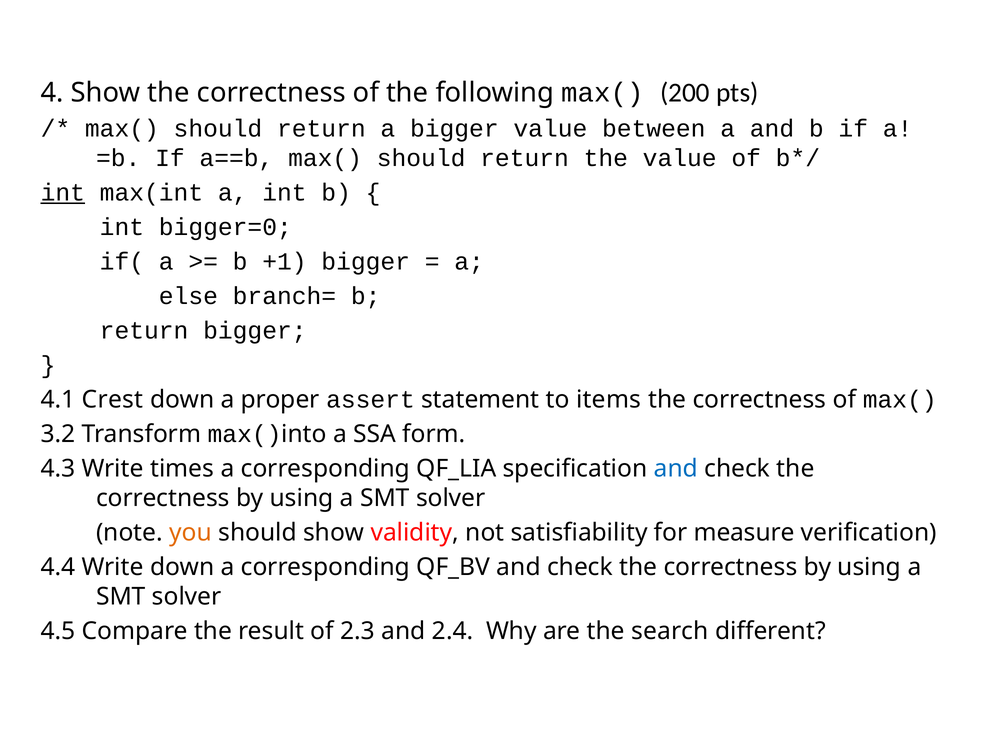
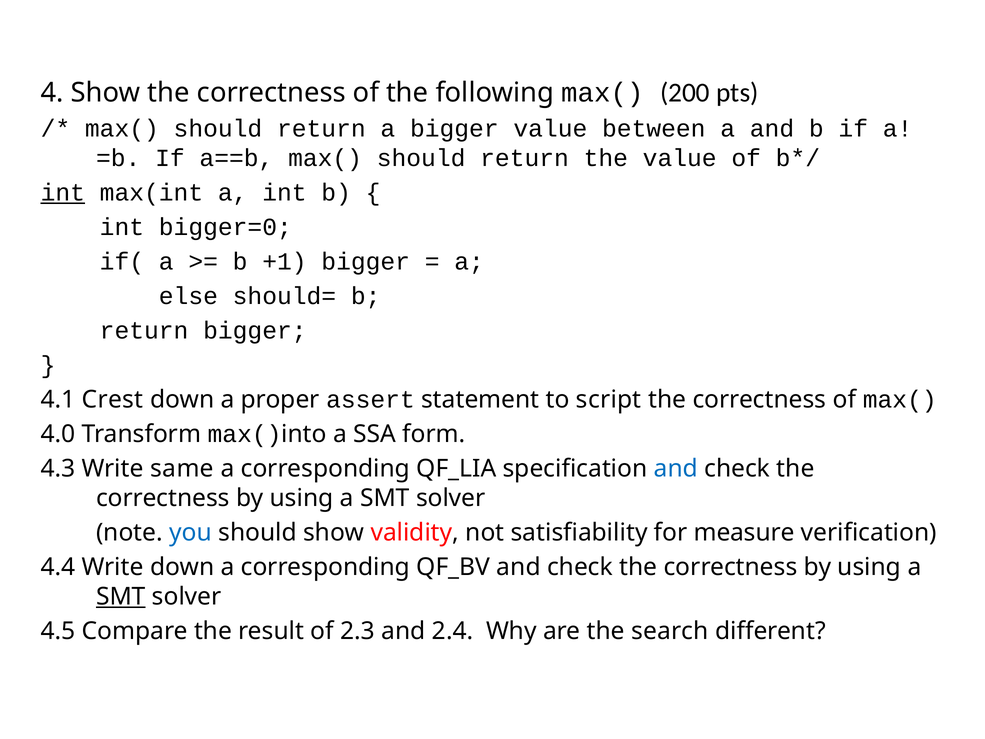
branch=: branch= -> should= (284, 296)
items: items -> script (609, 399)
3.2: 3.2 -> 4.0 (58, 434)
times: times -> same (182, 468)
you colour: orange -> blue (191, 532)
SMT underline: none -> present (121, 596)
